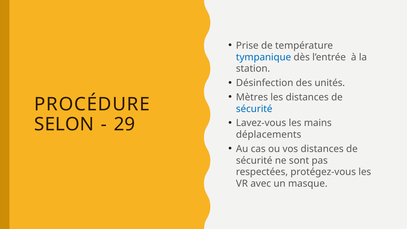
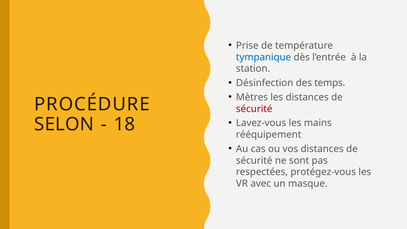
unités: unités -> temps (330, 83)
sécurité colour: blue -> red (254, 109)
29: 29 -> 18 (125, 124)
déplacements: déplacements -> rééquipement (269, 135)
